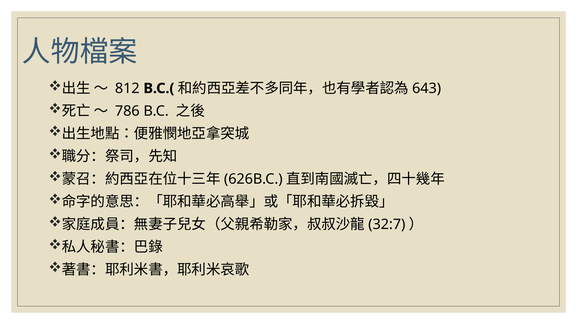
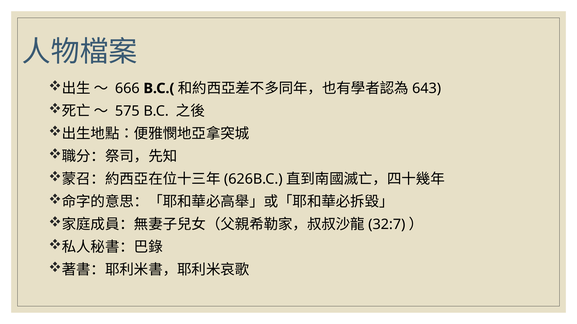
812: 812 -> 666 (127, 89)
786: 786 -> 575 (127, 111)
